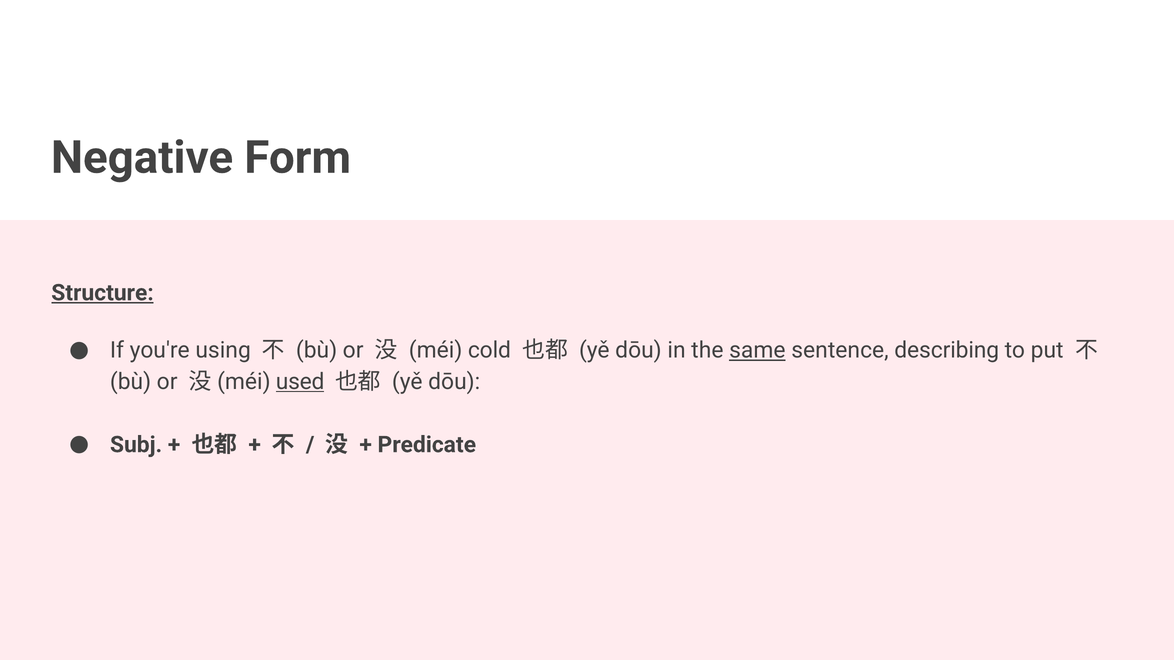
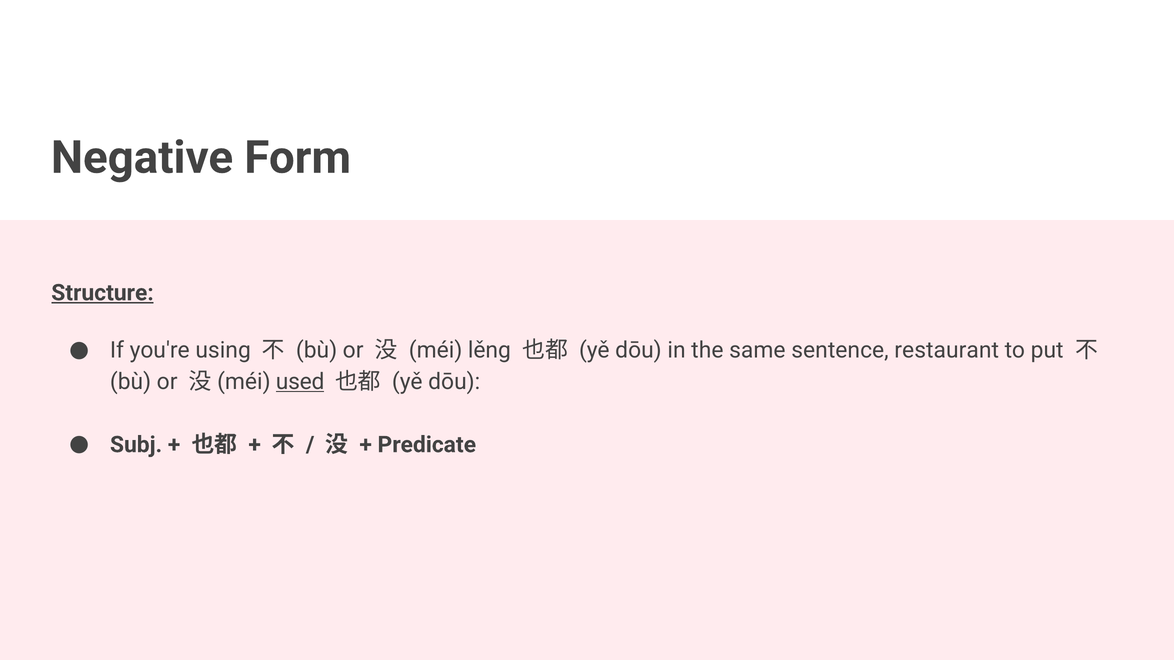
cold: cold -> lěng (489, 350)
same underline: present -> none (757, 350)
describing: describing -> restaurant (947, 350)
